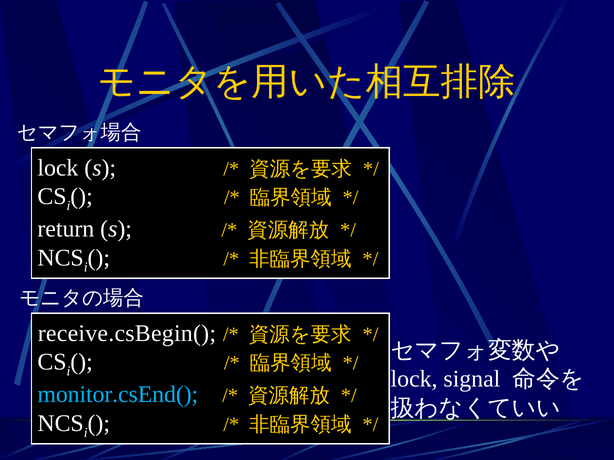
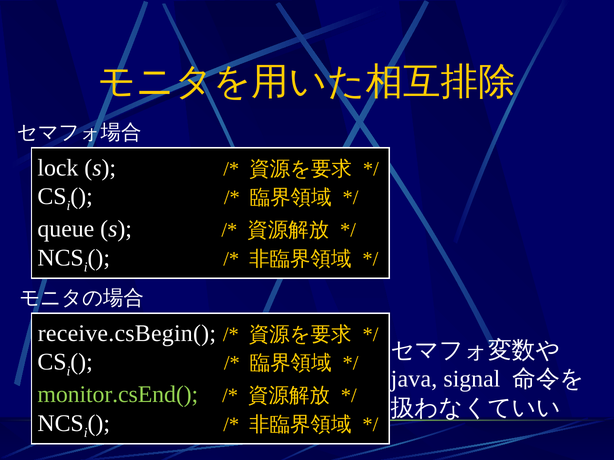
return: return -> queue (66, 229)
lock: lock -> java (414, 379)
monitor.csEnd( colour: light blue -> light green (118, 395)
